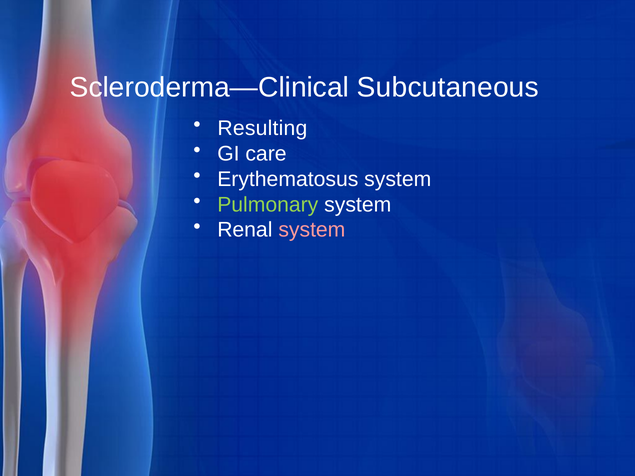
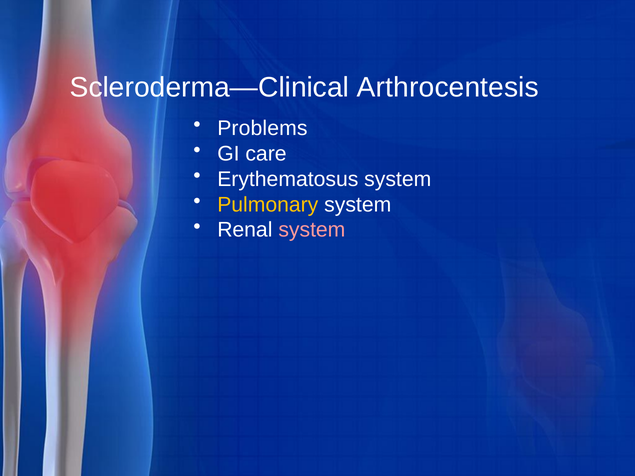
Subcutaneous: Subcutaneous -> Arthrocentesis (448, 88)
Resulting: Resulting -> Problems (262, 128)
Pulmonary colour: light green -> yellow (268, 205)
